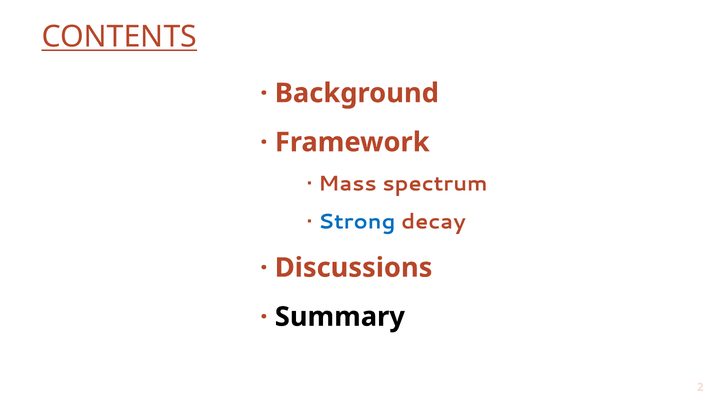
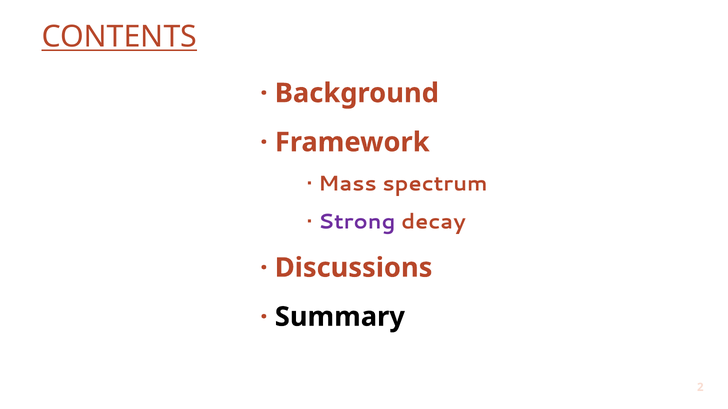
Strong colour: blue -> purple (357, 222)
